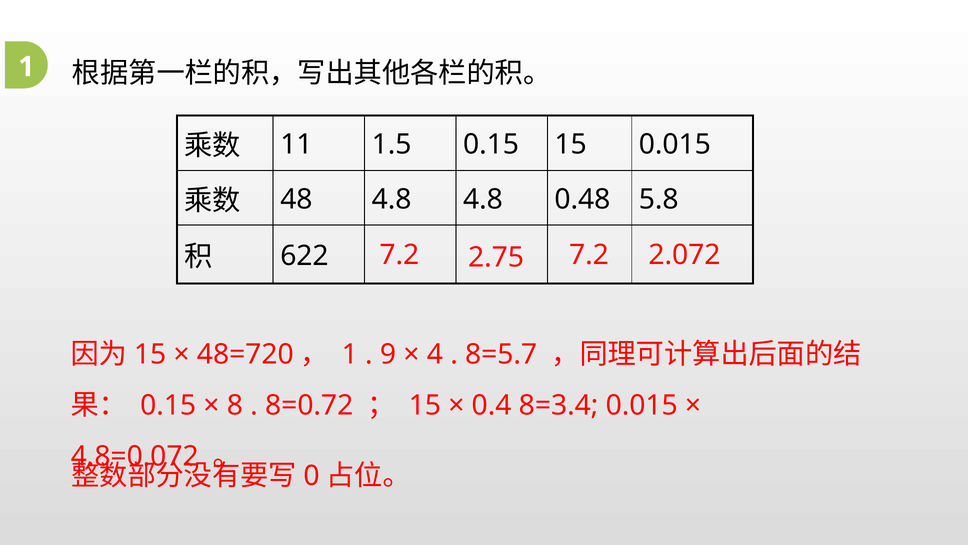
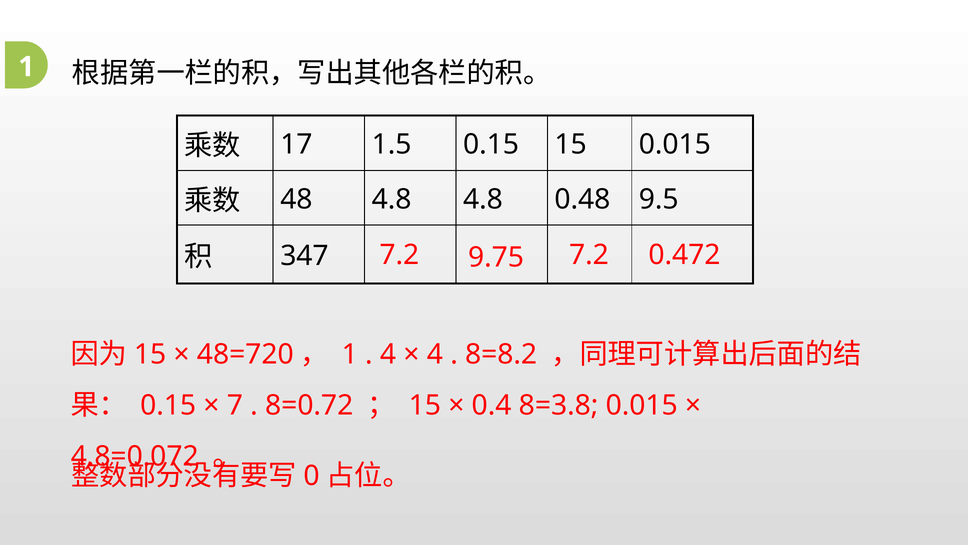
11: 11 -> 17 (296, 144)
5.8: 5.8 -> 9.5 (659, 199)
622: 622 -> 347 (304, 256)
2.75: 2.75 -> 9.75 (496, 257)
2.072: 2.072 -> 0.472 (684, 254)
9: 9 -> 4 (388, 354)
8=5.7: 8=5.7 -> 8=8.2 (501, 354)
8: 8 -> 7 (235, 405)
8=3.4: 8=3.4 -> 8=3.8 (559, 405)
